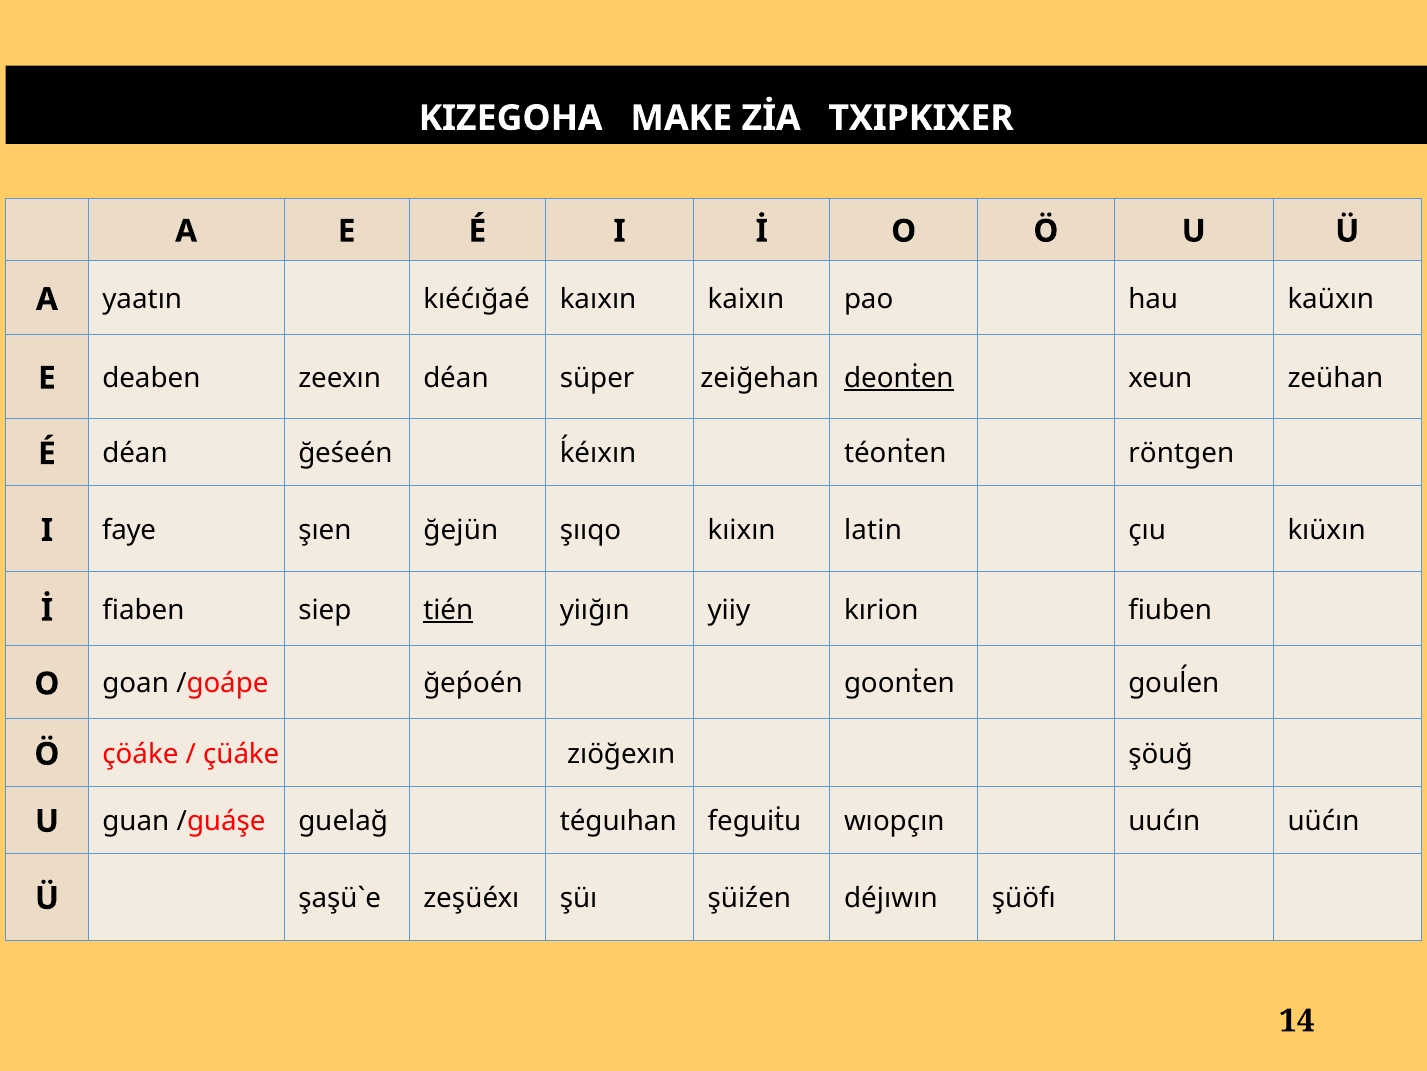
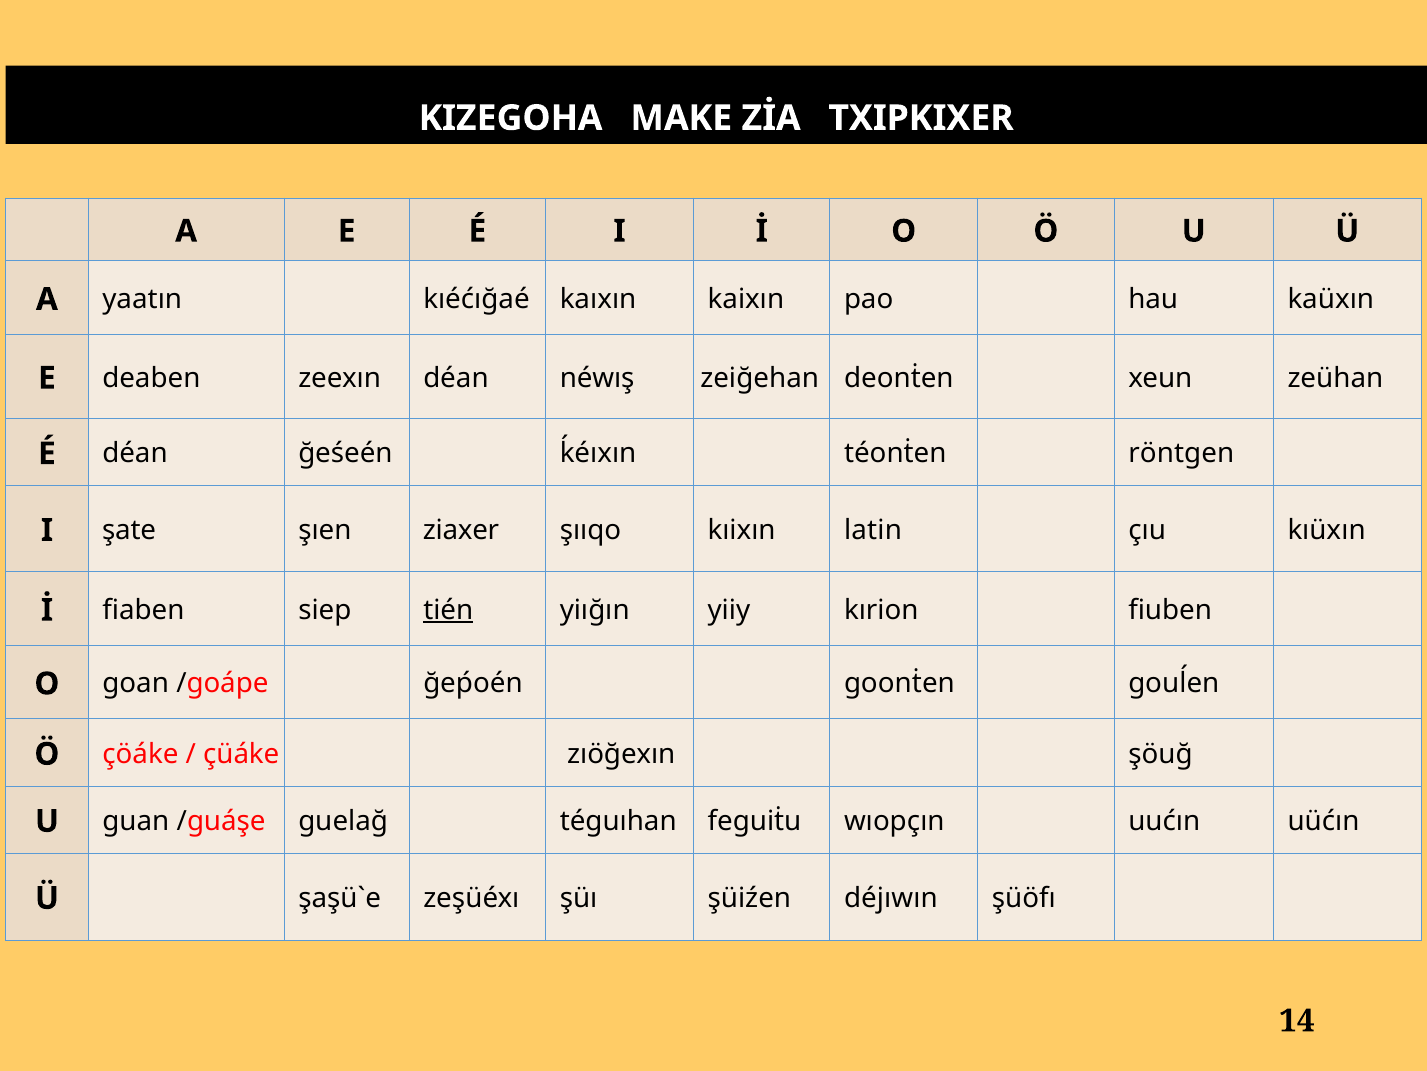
süper: süper -> néwış (597, 378)
deonṫen underline: present -> none (899, 378)
faye: faye -> şate (129, 530)
ğejün: ğejün -> ziaxer (461, 530)
